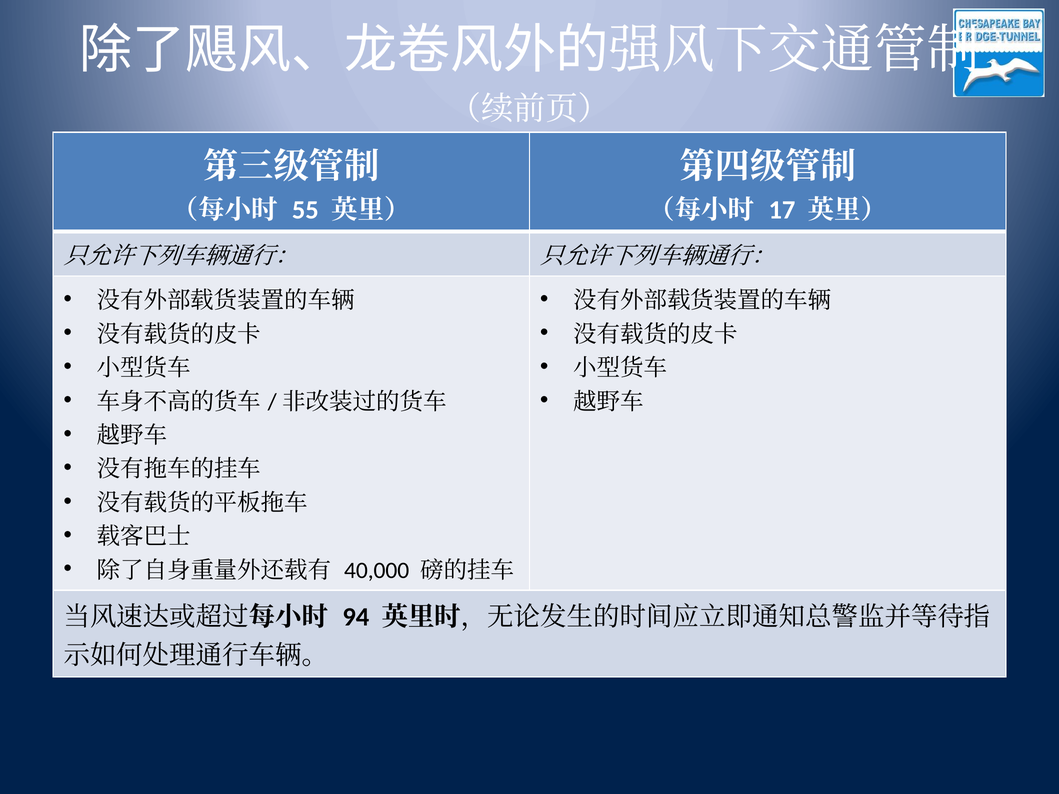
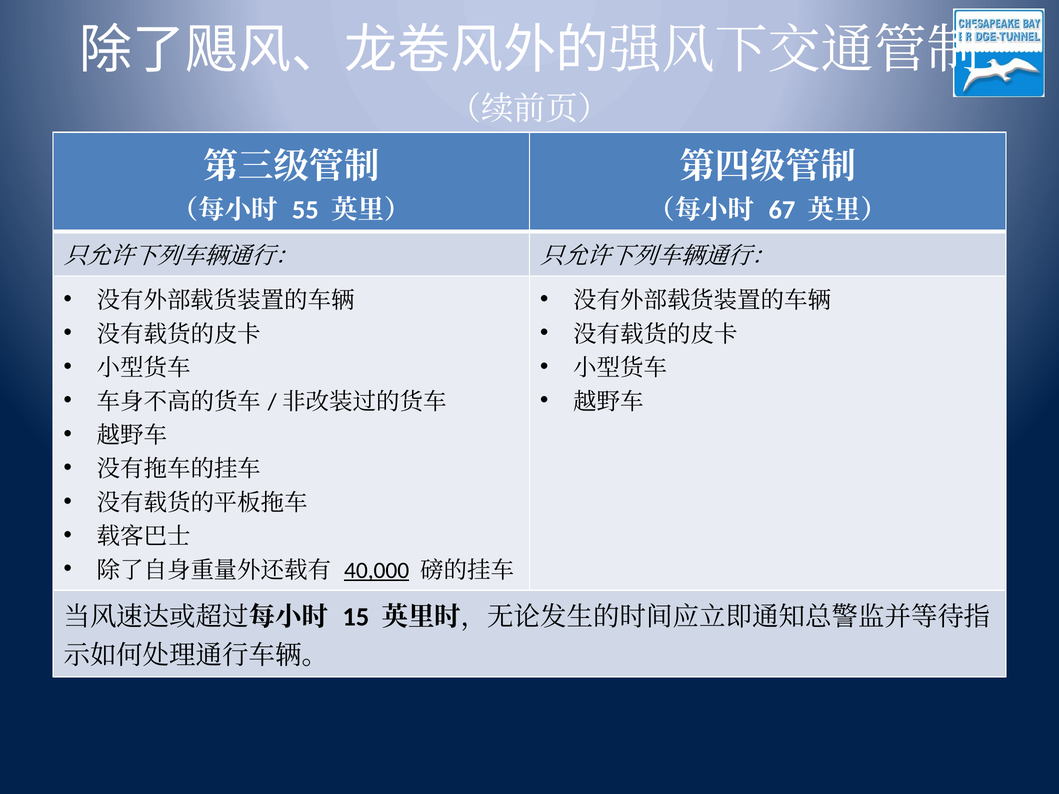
17: 17 -> 67 (782, 210)
40,000 underline: none -> present (377, 571)
94: 94 -> 15 (356, 617)
